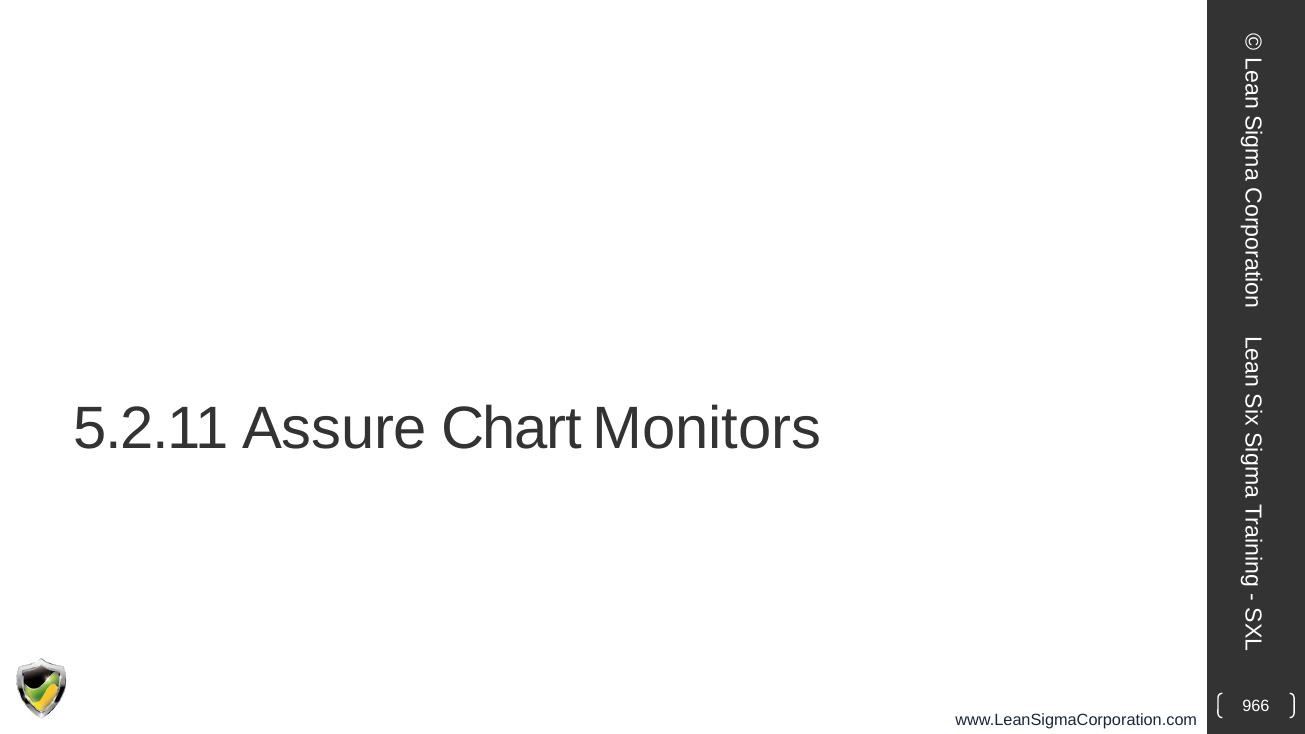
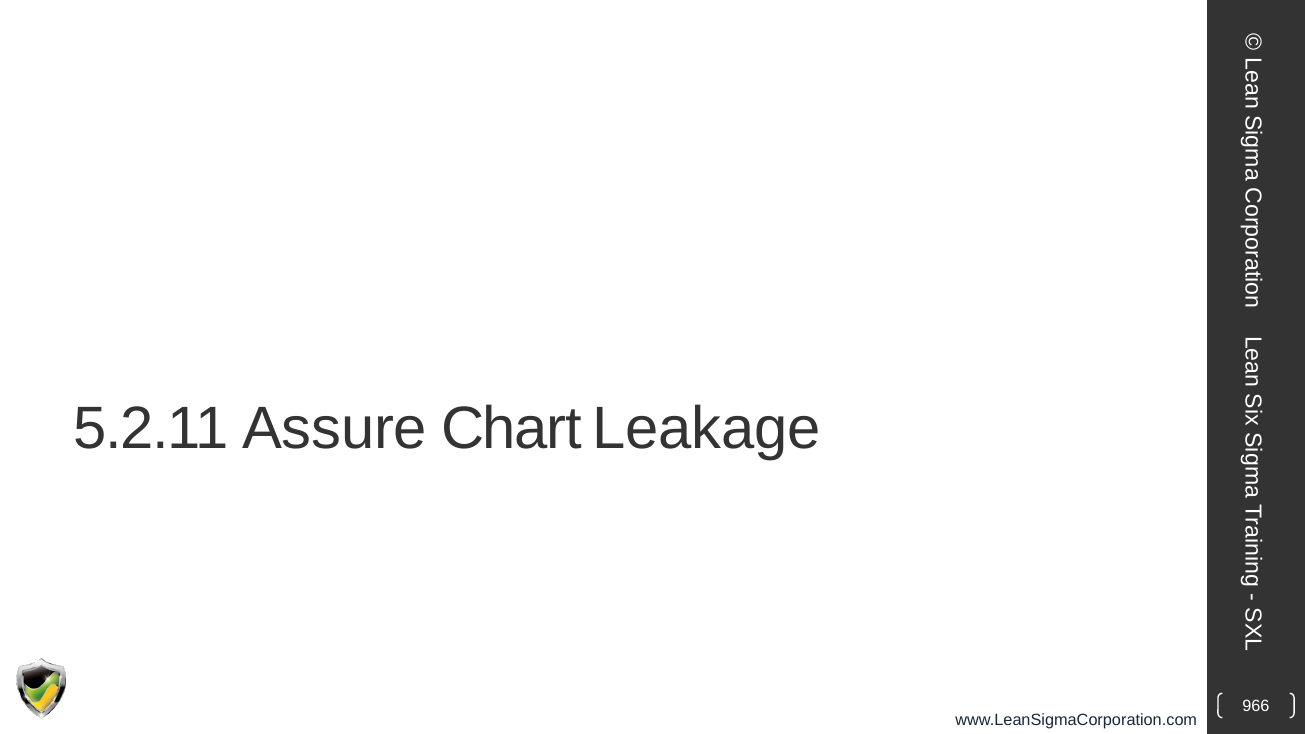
Monitors: Monitors -> Leakage (707, 429)
